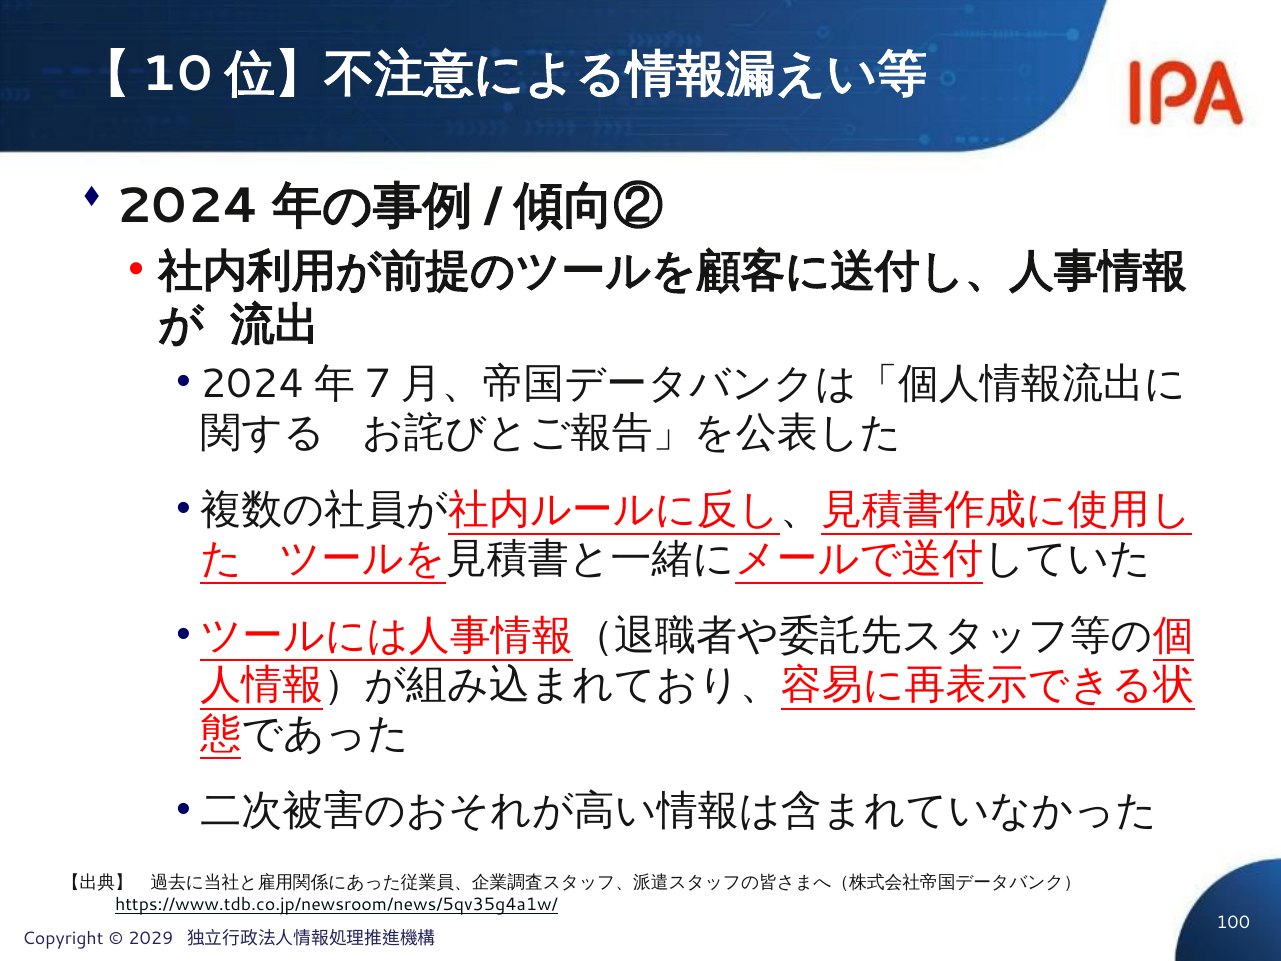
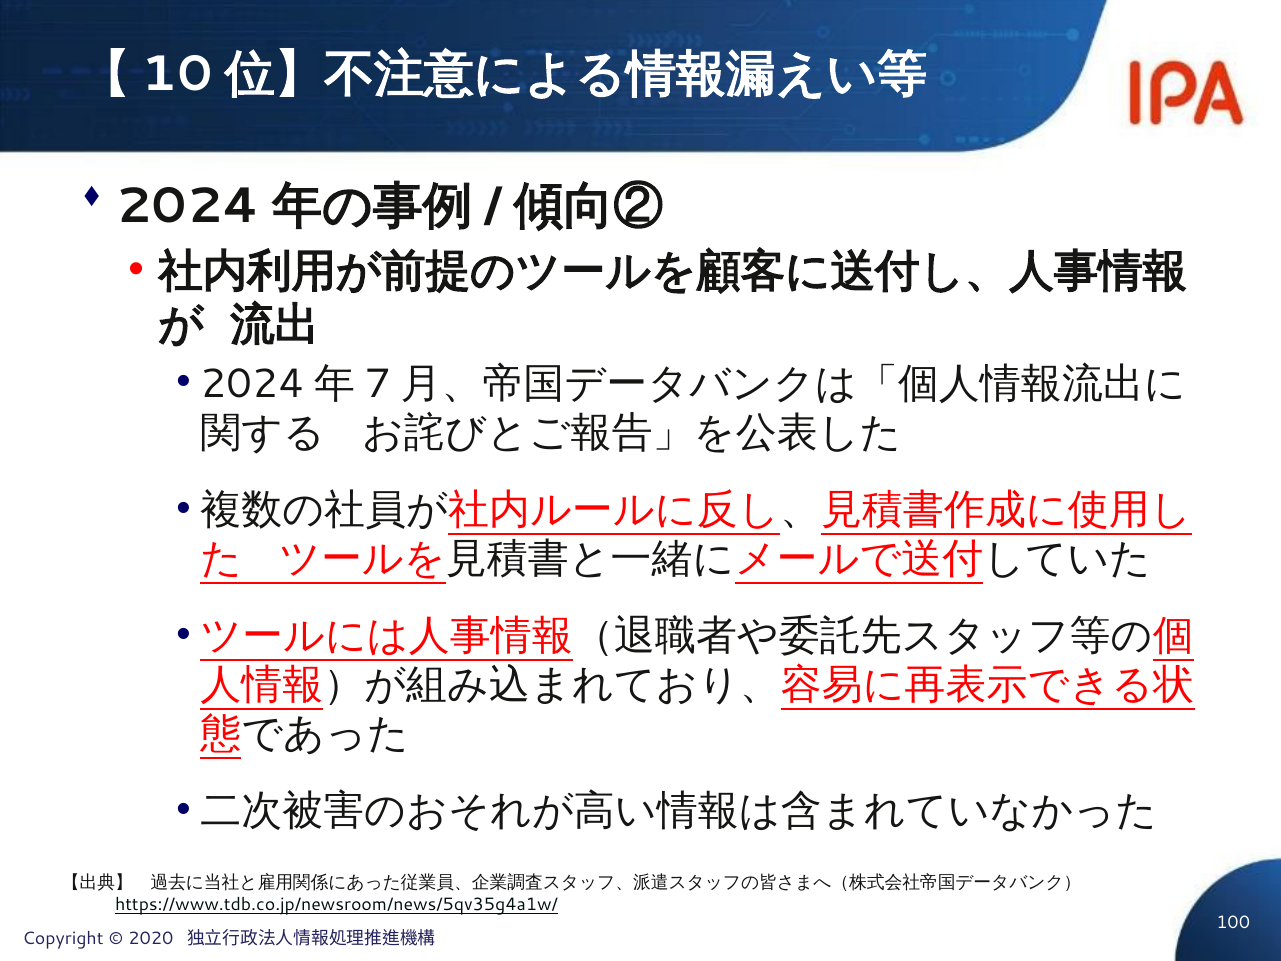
2029: 2029 -> 2020 (151, 939)
